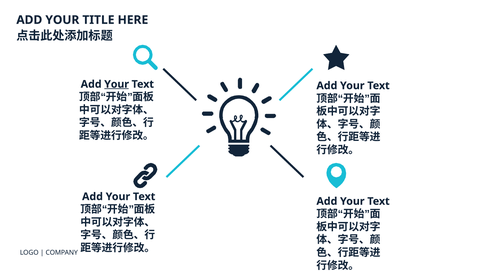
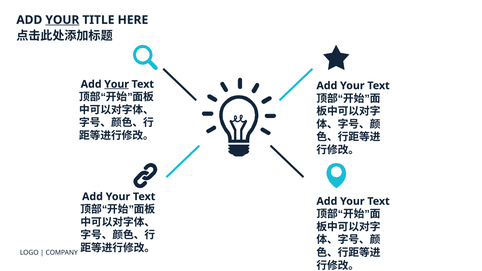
YOUR underline: none -> present (62, 20)
